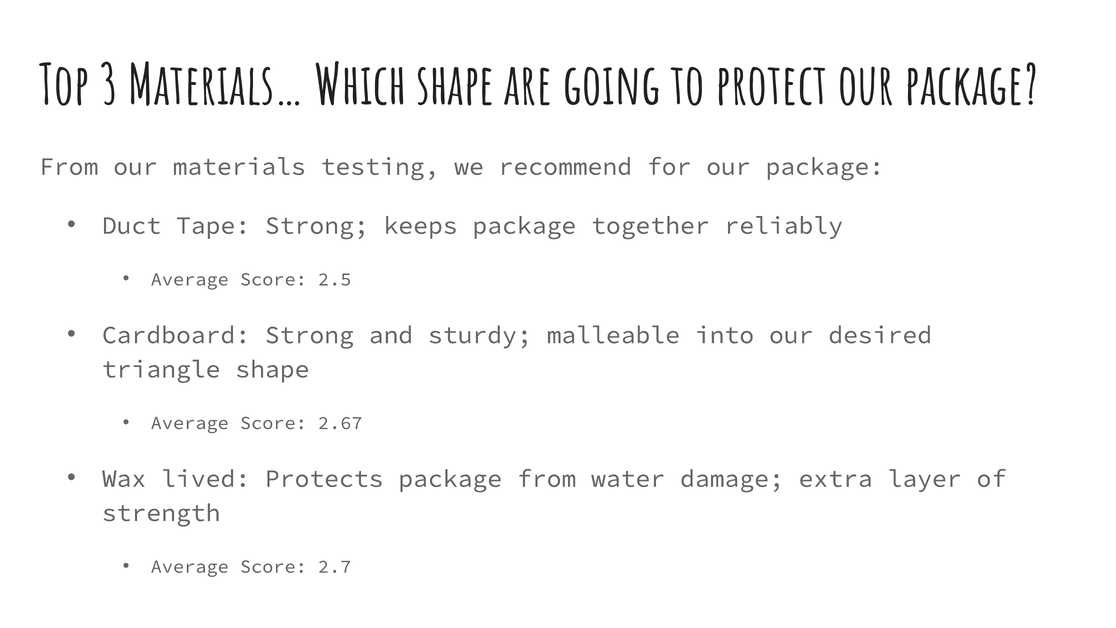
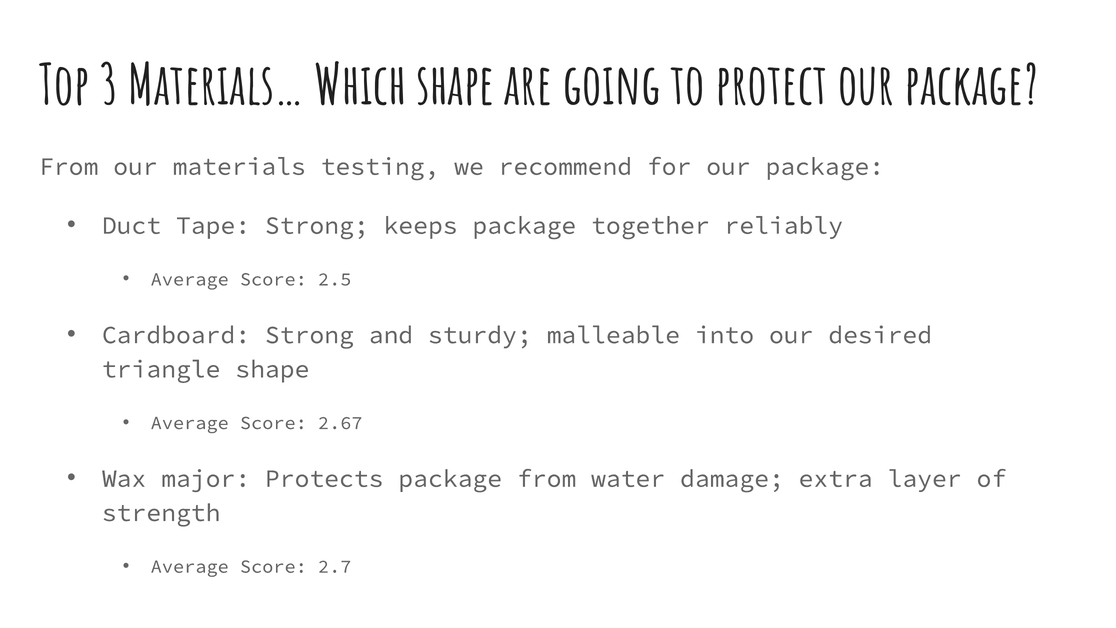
lived: lived -> major (206, 478)
